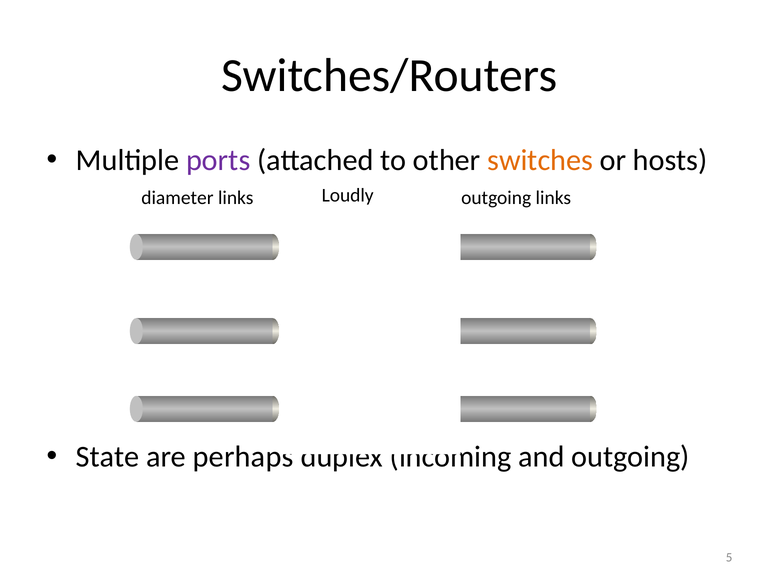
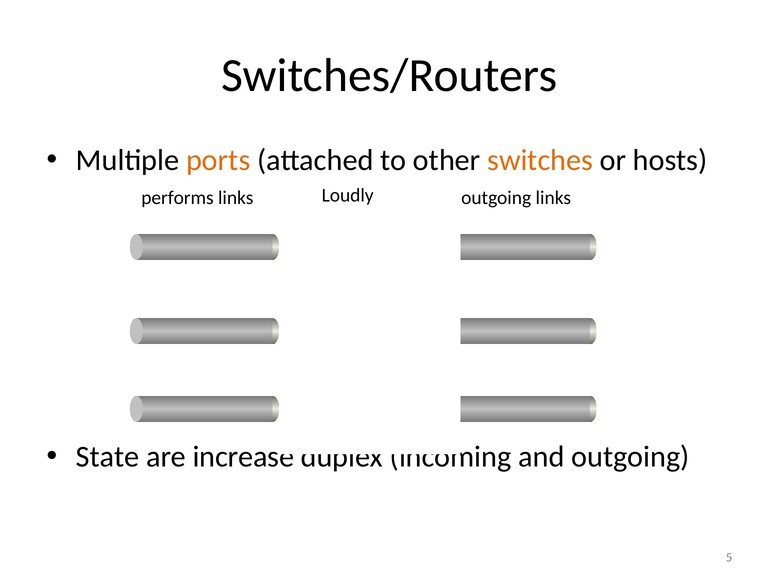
ports colour: purple -> orange (218, 160)
diameter: diameter -> performs (177, 198)
perhaps: perhaps -> increase (243, 457)
